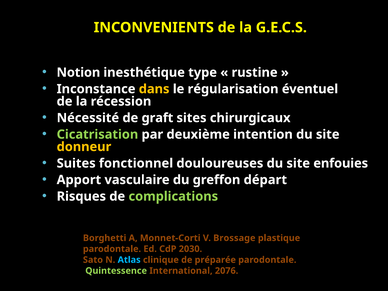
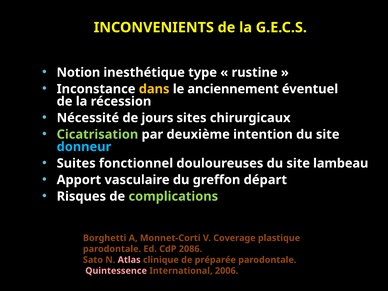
régularisation: régularisation -> anciennement (233, 89)
graft: graft -> jours (157, 118)
donneur colour: yellow -> light blue (84, 147)
enfouies: enfouies -> lambeau (341, 163)
Brossage: Brossage -> Coverage (234, 238)
2030: 2030 -> 2086 (190, 249)
Atlas colour: light blue -> pink (129, 260)
Quintessence colour: light green -> pink (116, 271)
2076: 2076 -> 2006 (227, 271)
